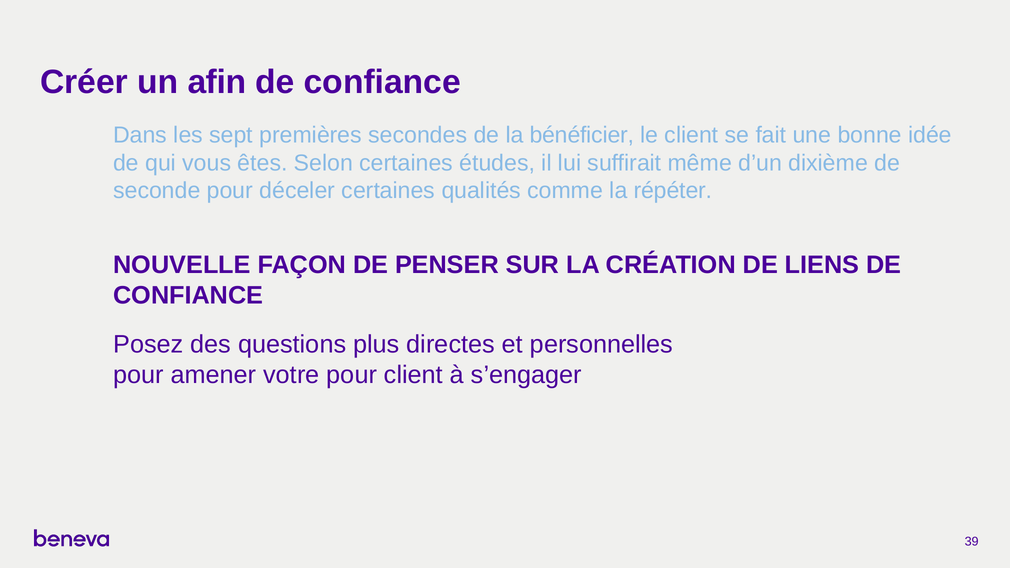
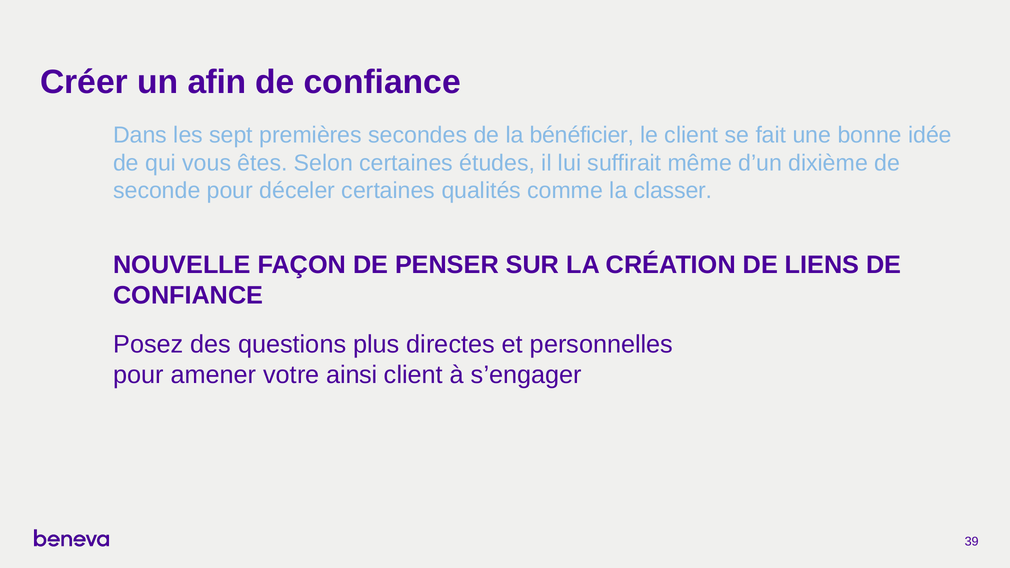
répéter: répéter -> classer (673, 191)
votre pour: pour -> ainsi (352, 375)
